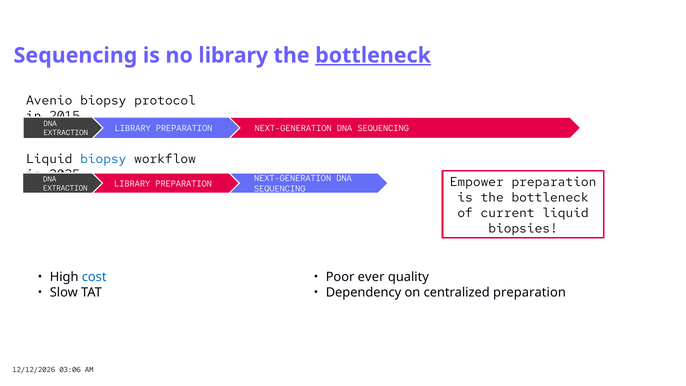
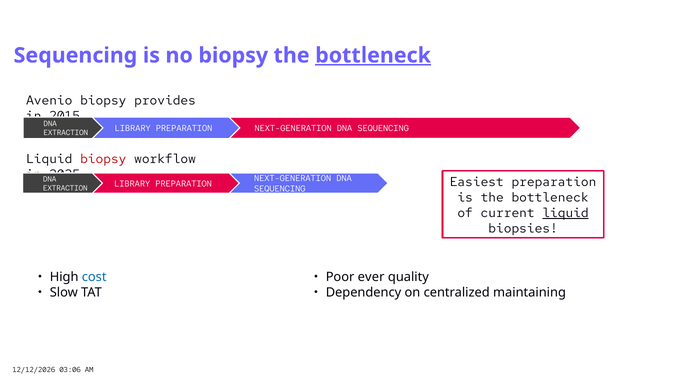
no library: library -> biopsy (233, 55)
protocol: protocol -> provides (165, 100)
biopsy colour: blue -> red (103, 159)
Empower: Empower -> Easiest (477, 182)
liquid underline: none -> present (566, 213)
centralized preparation: preparation -> maintaining (530, 293)
